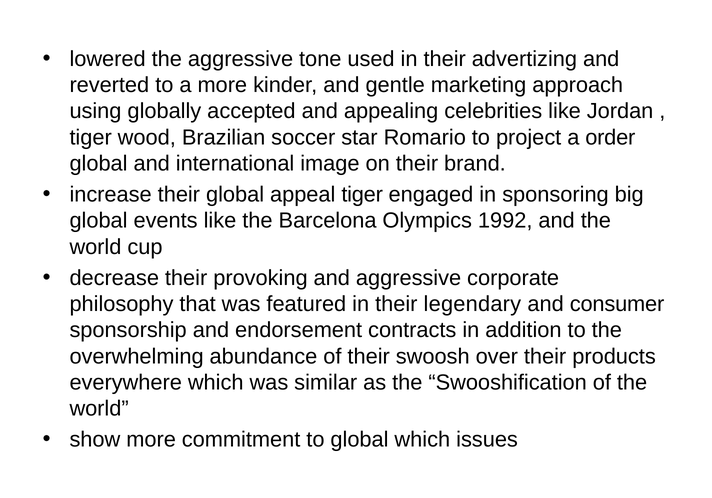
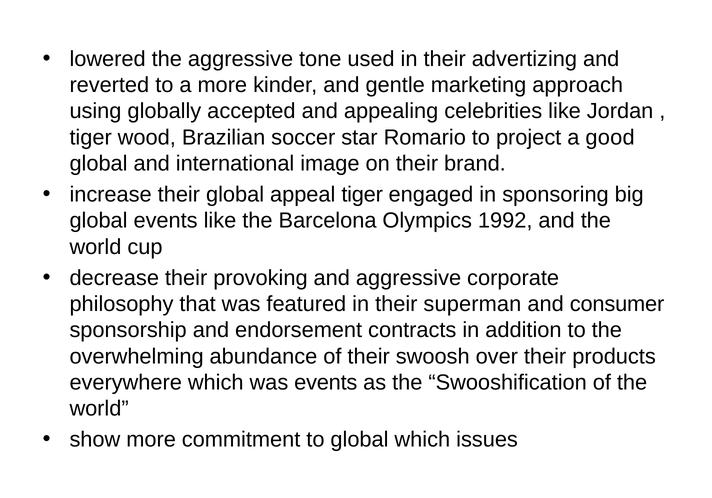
order: order -> good (610, 137)
legendary: legendary -> superman (472, 304)
was similar: similar -> events (326, 382)
